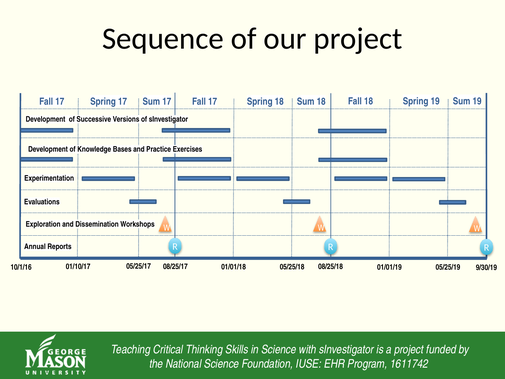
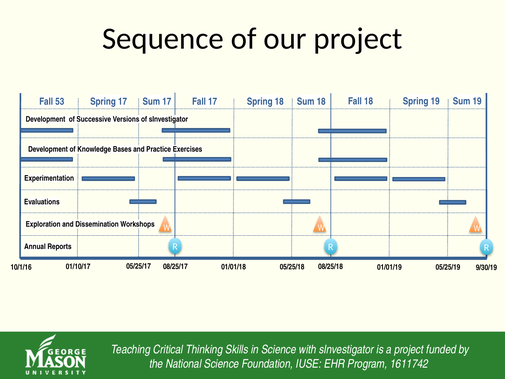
17: 17 -> 53 (60, 102)
